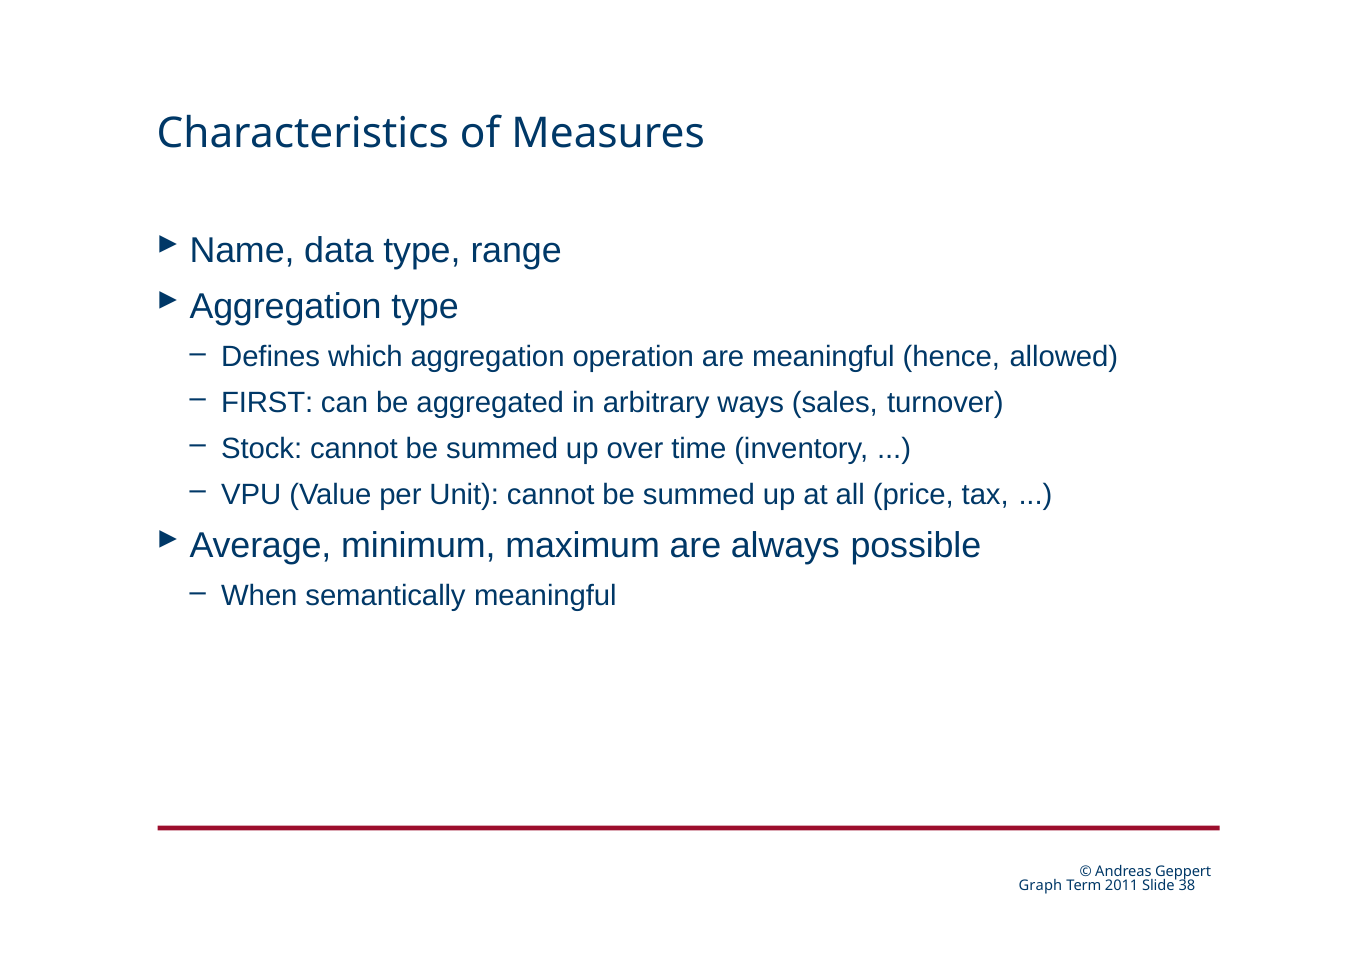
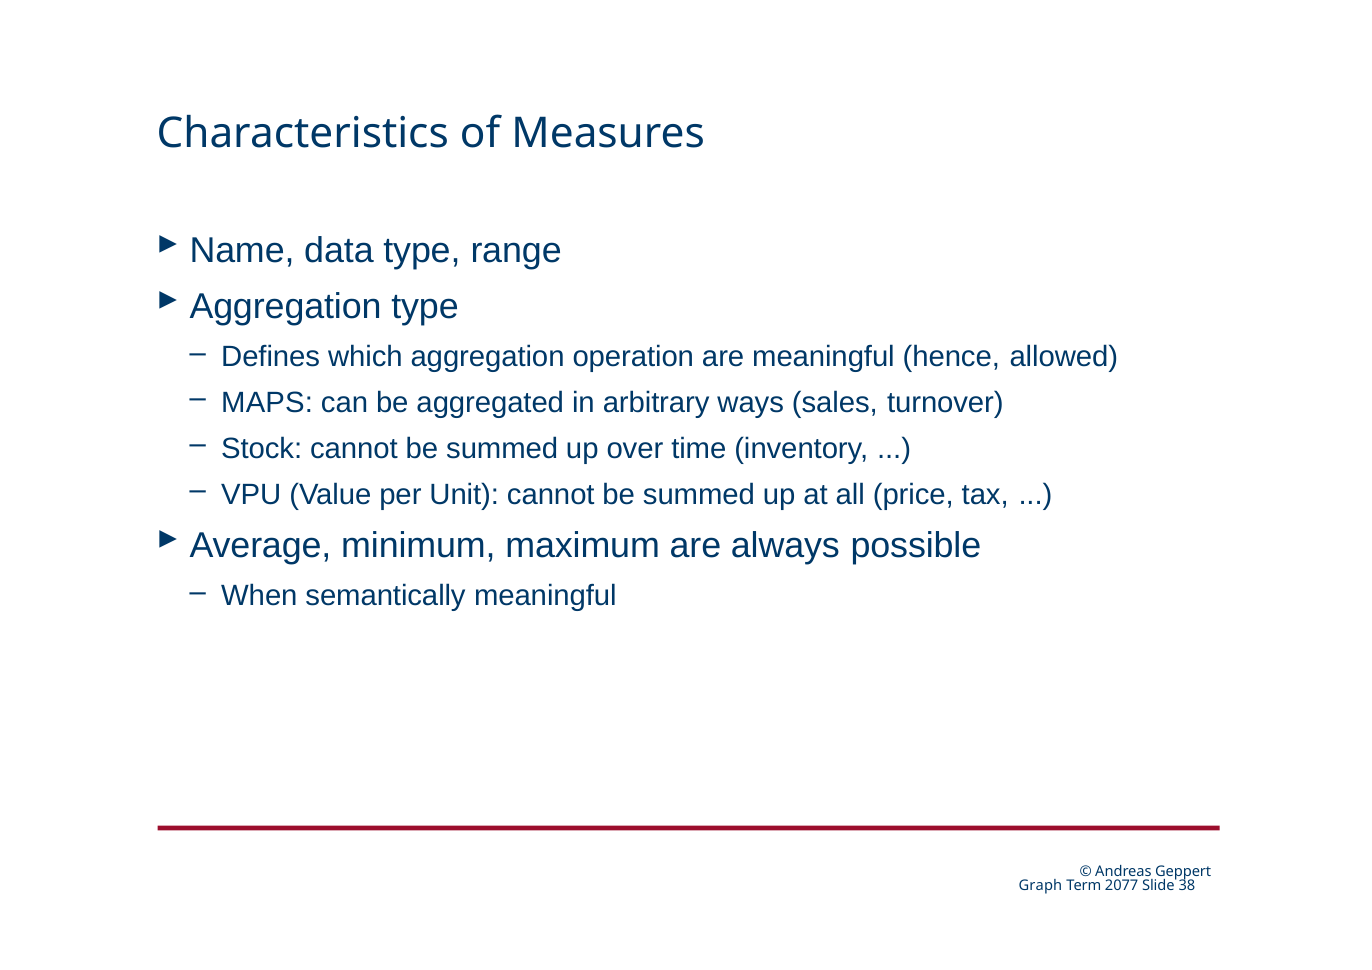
FIRST: FIRST -> MAPS (267, 403)
2011: 2011 -> 2077 (1122, 886)
